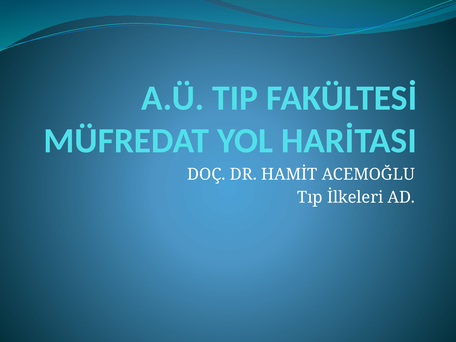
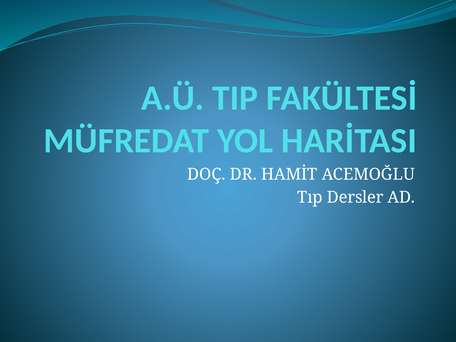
İlkeleri: İlkeleri -> Dersler (355, 197)
